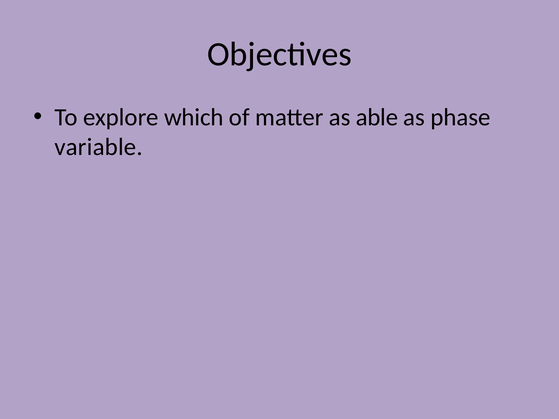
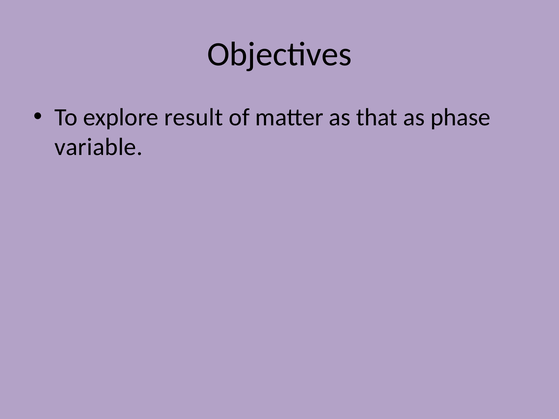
which: which -> result (194, 117)
able: able -> that (377, 117)
